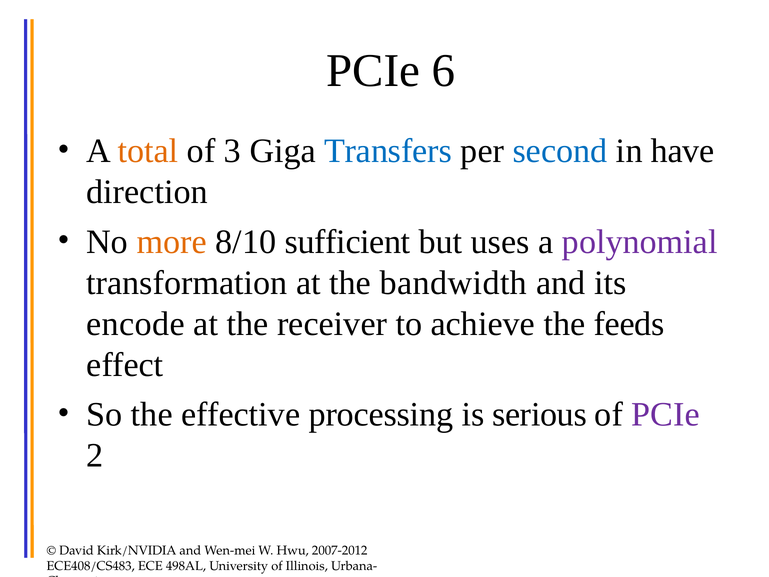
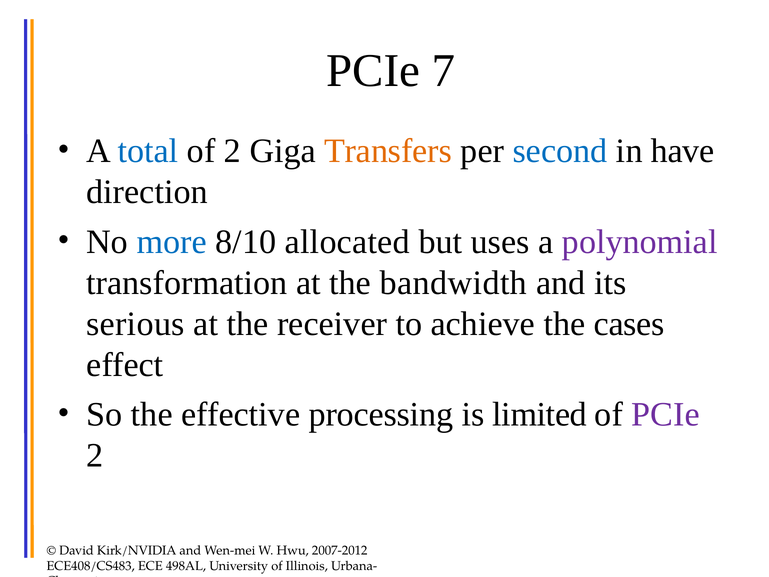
6: 6 -> 7 (444, 71)
total colour: orange -> blue (148, 151)
of 3: 3 -> 2 (233, 151)
Transfers colour: blue -> orange (388, 151)
more colour: orange -> blue (172, 242)
sufficient: sufficient -> allocated (347, 242)
encode: encode -> serious (136, 324)
feeds: feeds -> cases (629, 324)
serious: serious -> limited (540, 414)
